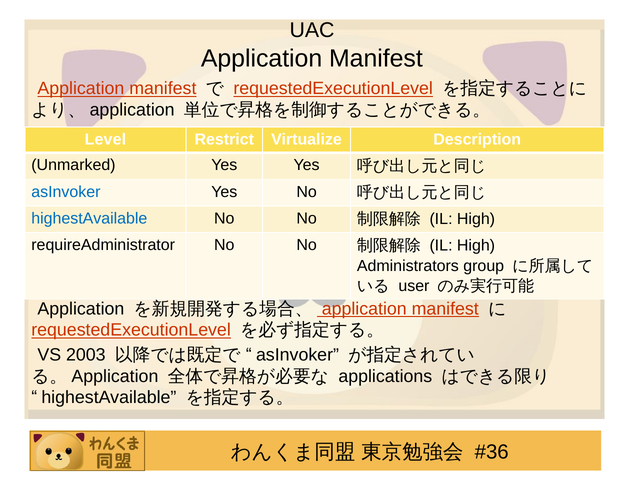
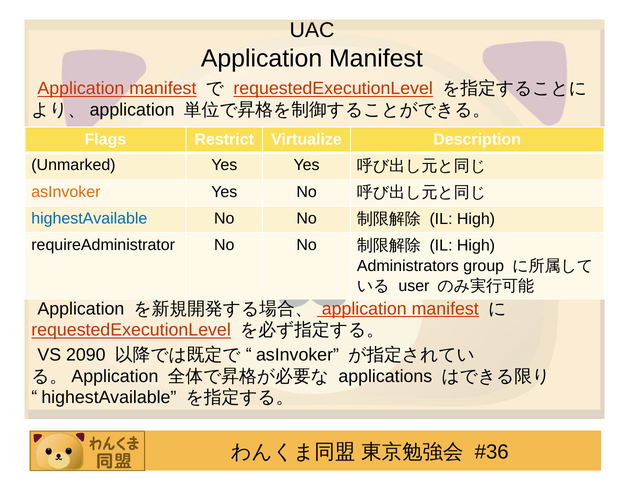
Level: Level -> Flags (105, 139)
asInvoker colour: blue -> orange (66, 192)
2003: 2003 -> 2090 (86, 355)
